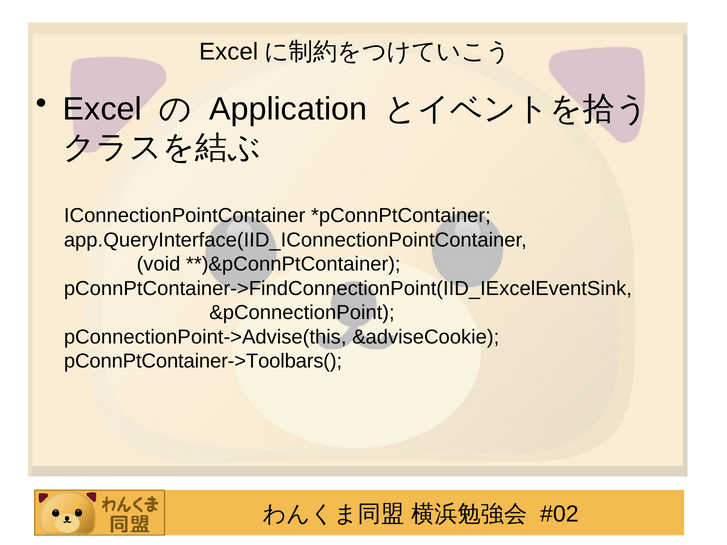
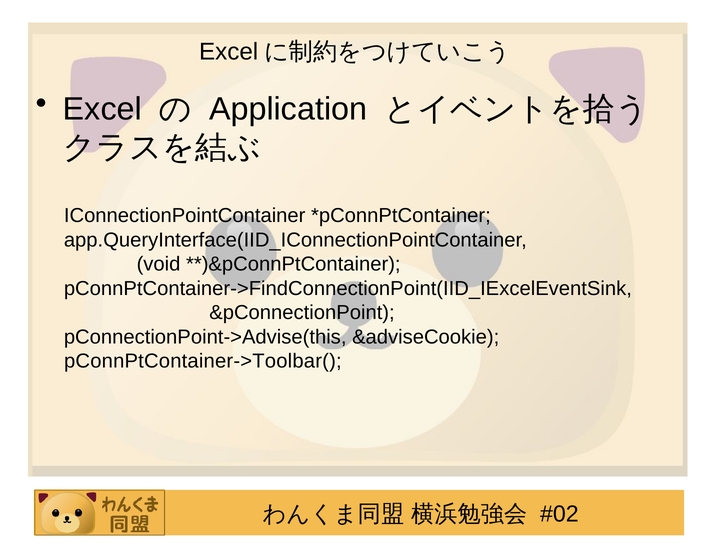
pConnPtContainer->Toolbars(: pConnPtContainer->Toolbars( -> pConnPtContainer->Toolbar( (203, 361)
